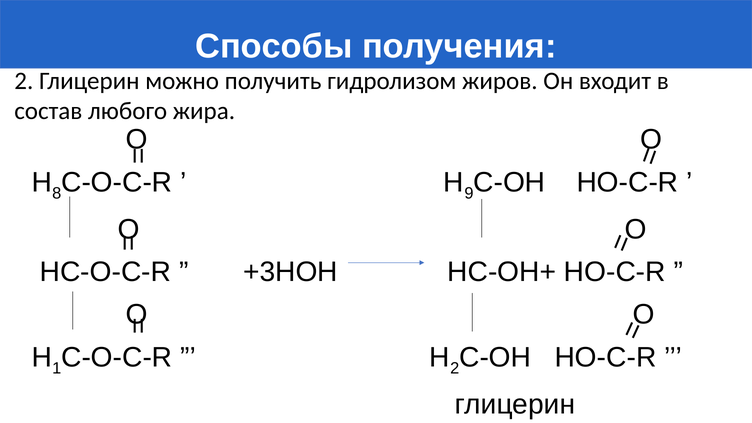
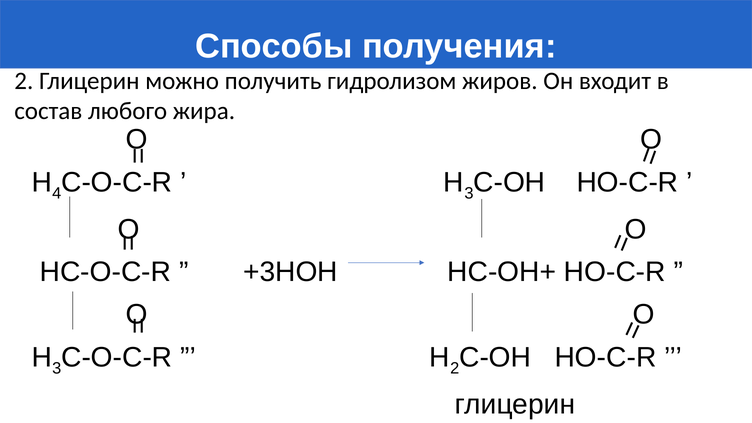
8: 8 -> 4 (57, 193)
9: 9 -> 3 (469, 193)
1: 1 -> 3 (57, 368)
